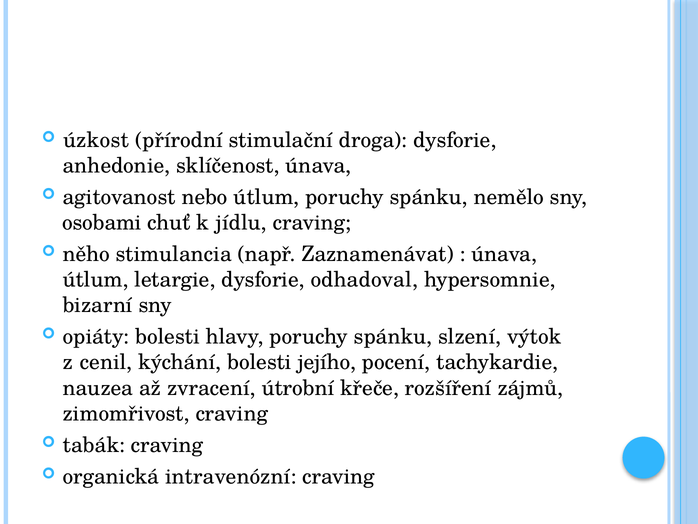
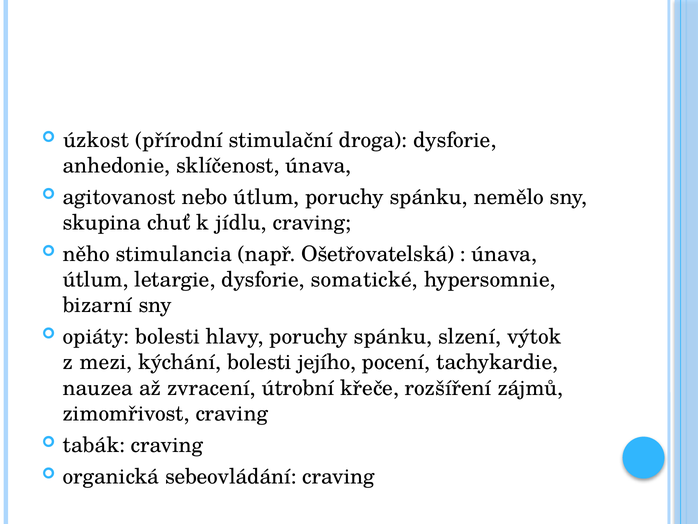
osobami: osobami -> skupina (102, 222)
Zaznamenávat: Zaznamenávat -> Ošetřovatelská (378, 254)
odhadoval: odhadoval -> somatické (364, 279)
cenil: cenil -> mezi (106, 362)
intravenózní: intravenózní -> sebeovládání (231, 476)
